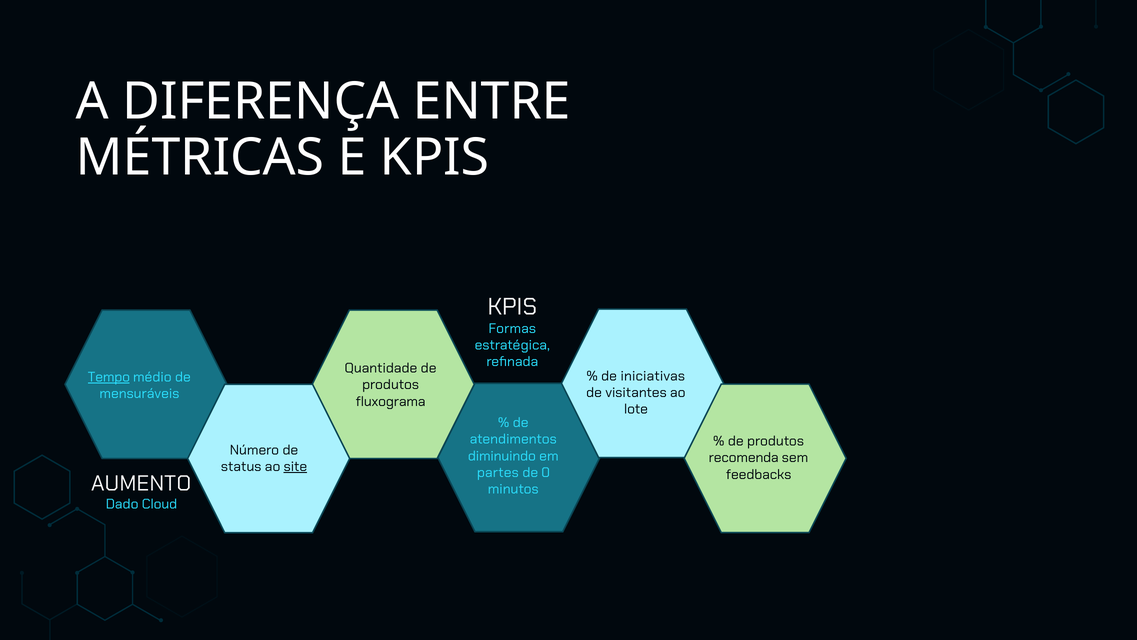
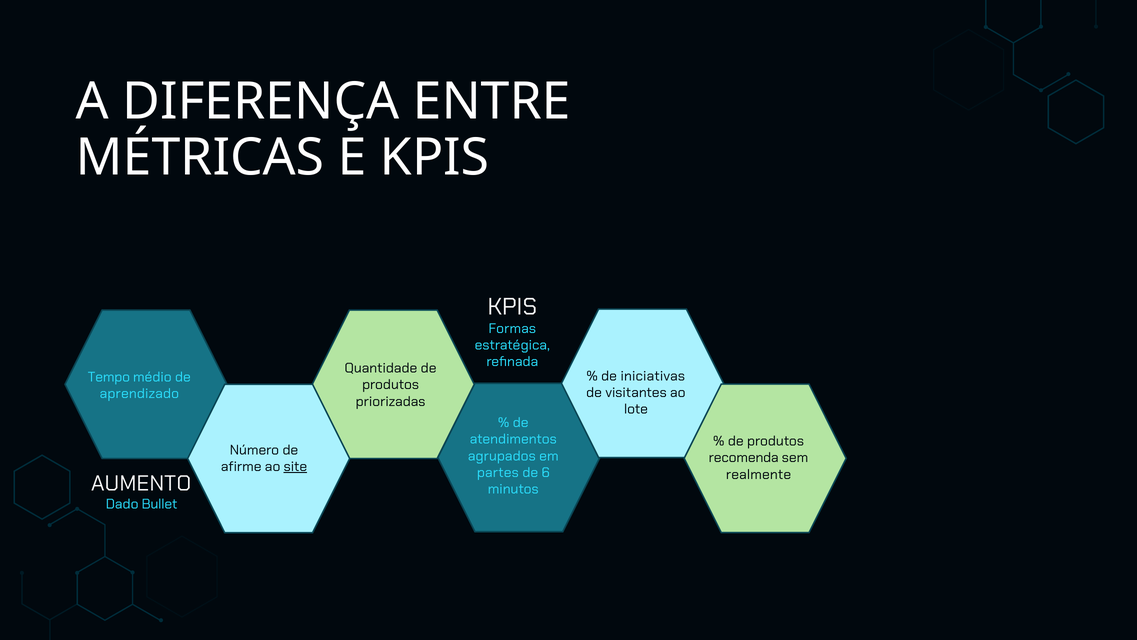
Tempo underline: present -> none (109, 377)
mensuráveis: mensuráveis -> aprendizado (139, 393)
fluxograma: fluxograma -> priorizadas (391, 401)
diminuindo: diminuindo -> agrupados (502, 456)
status: status -> afirme (241, 466)
0: 0 -> 6 (546, 472)
feedbacks: feedbacks -> realmente (759, 474)
Cloud: Cloud -> Bullet (160, 504)
